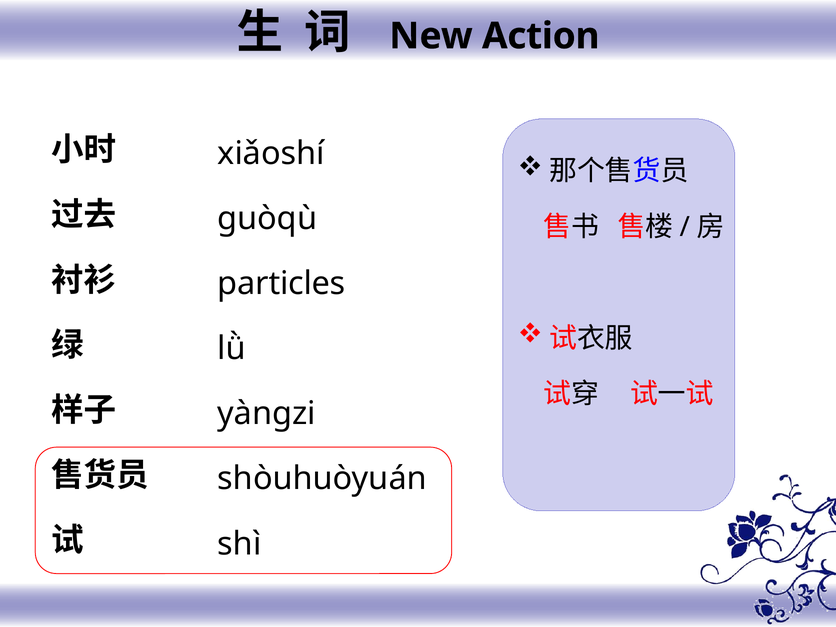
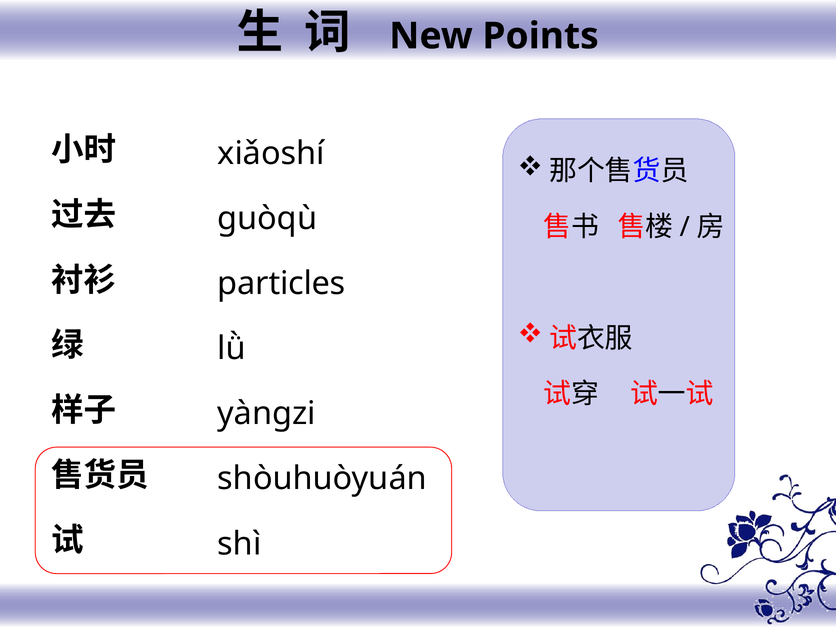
Action: Action -> Points (541, 36)
